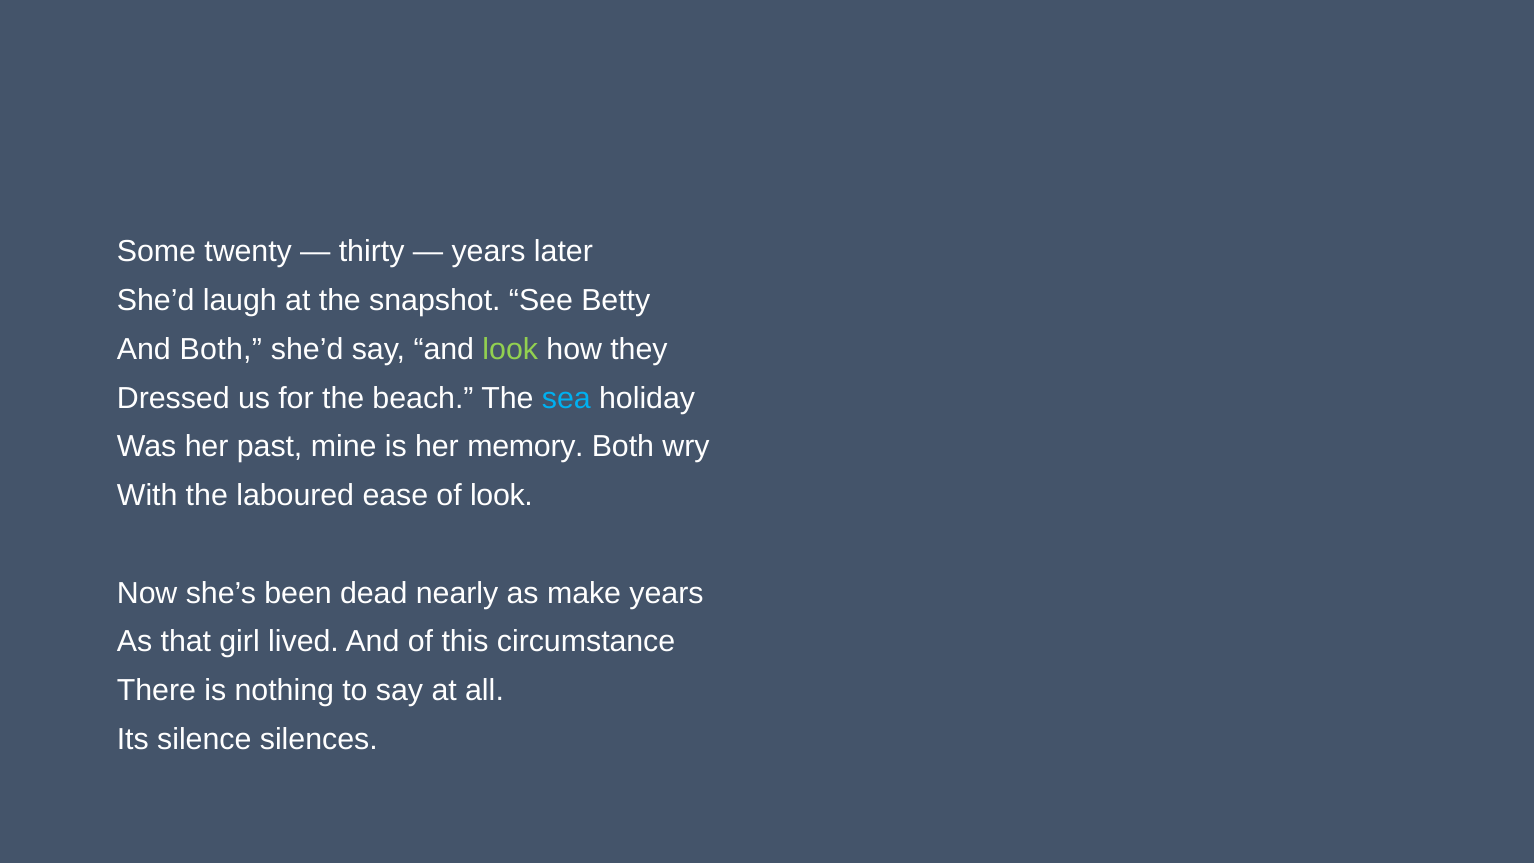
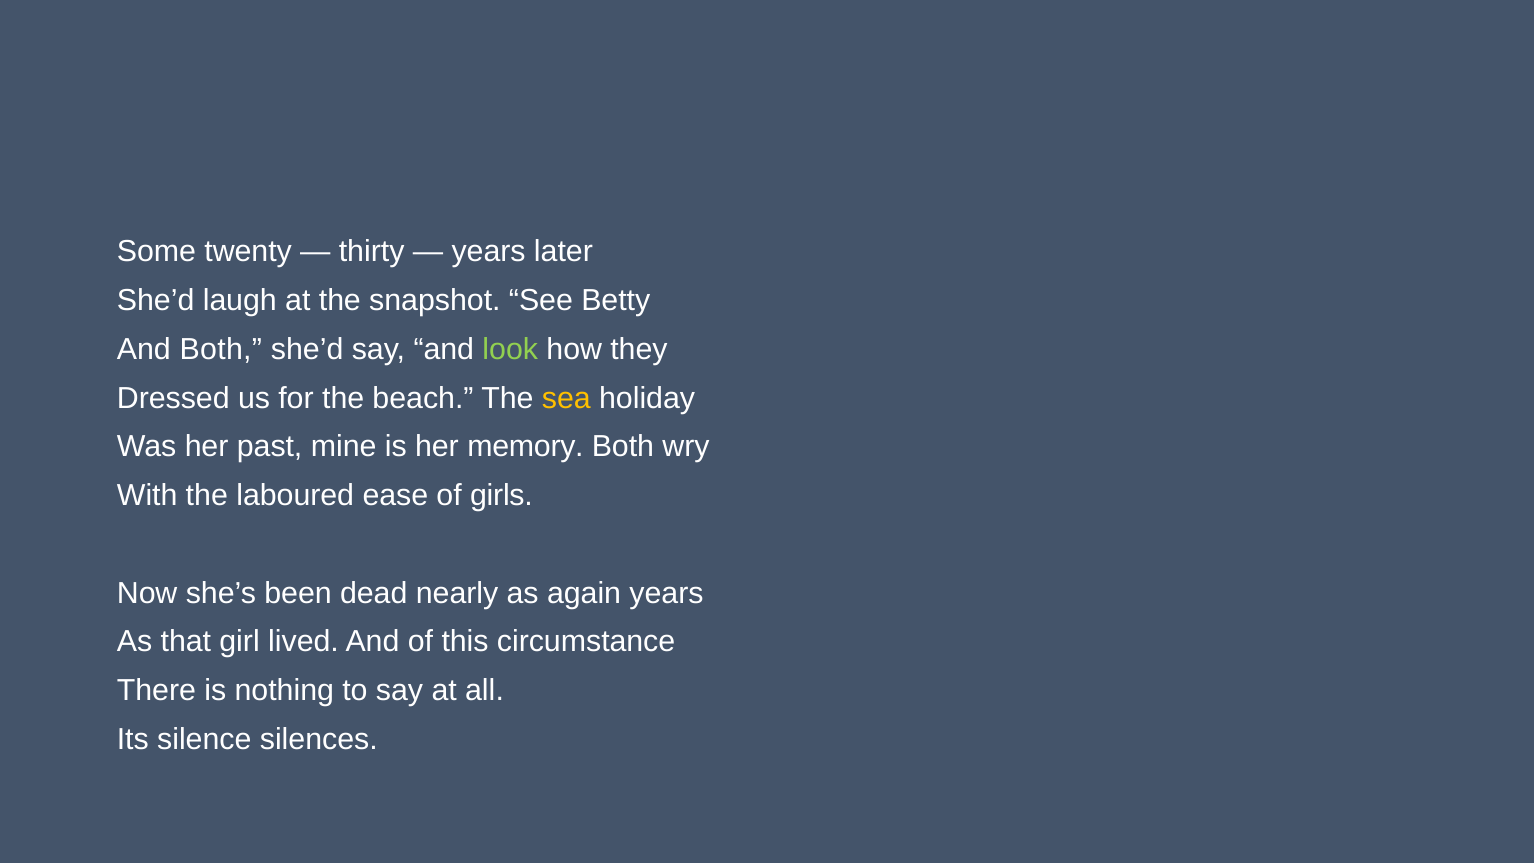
sea colour: light blue -> yellow (566, 398)
of look: look -> girls (501, 496)
make: make -> again (584, 593)
